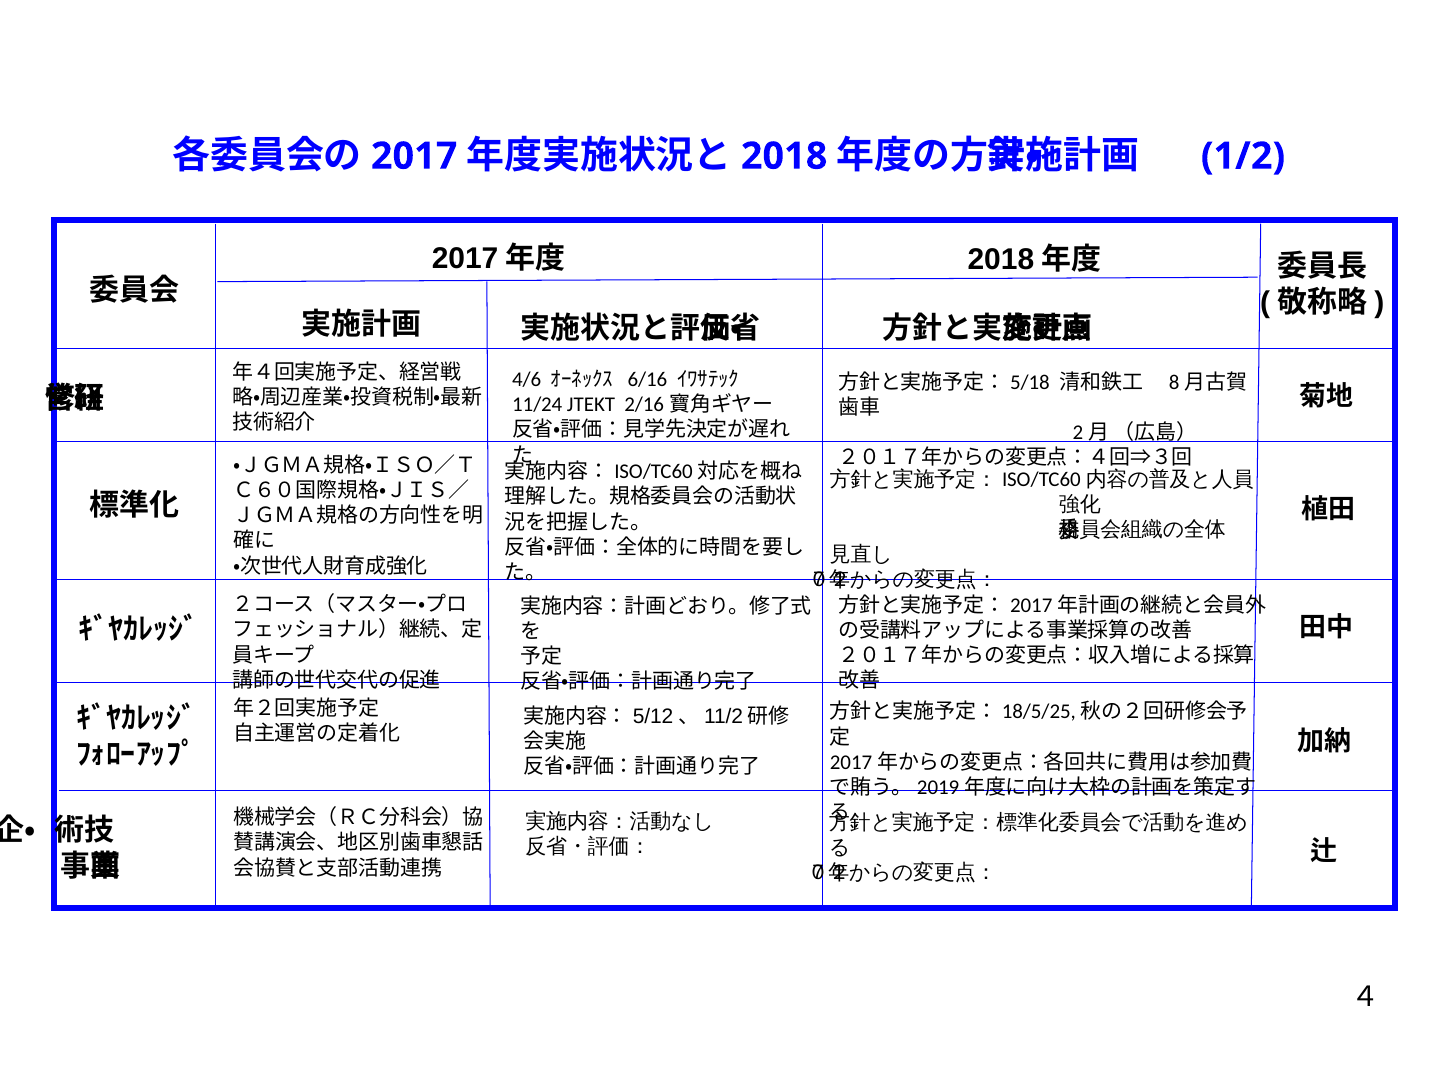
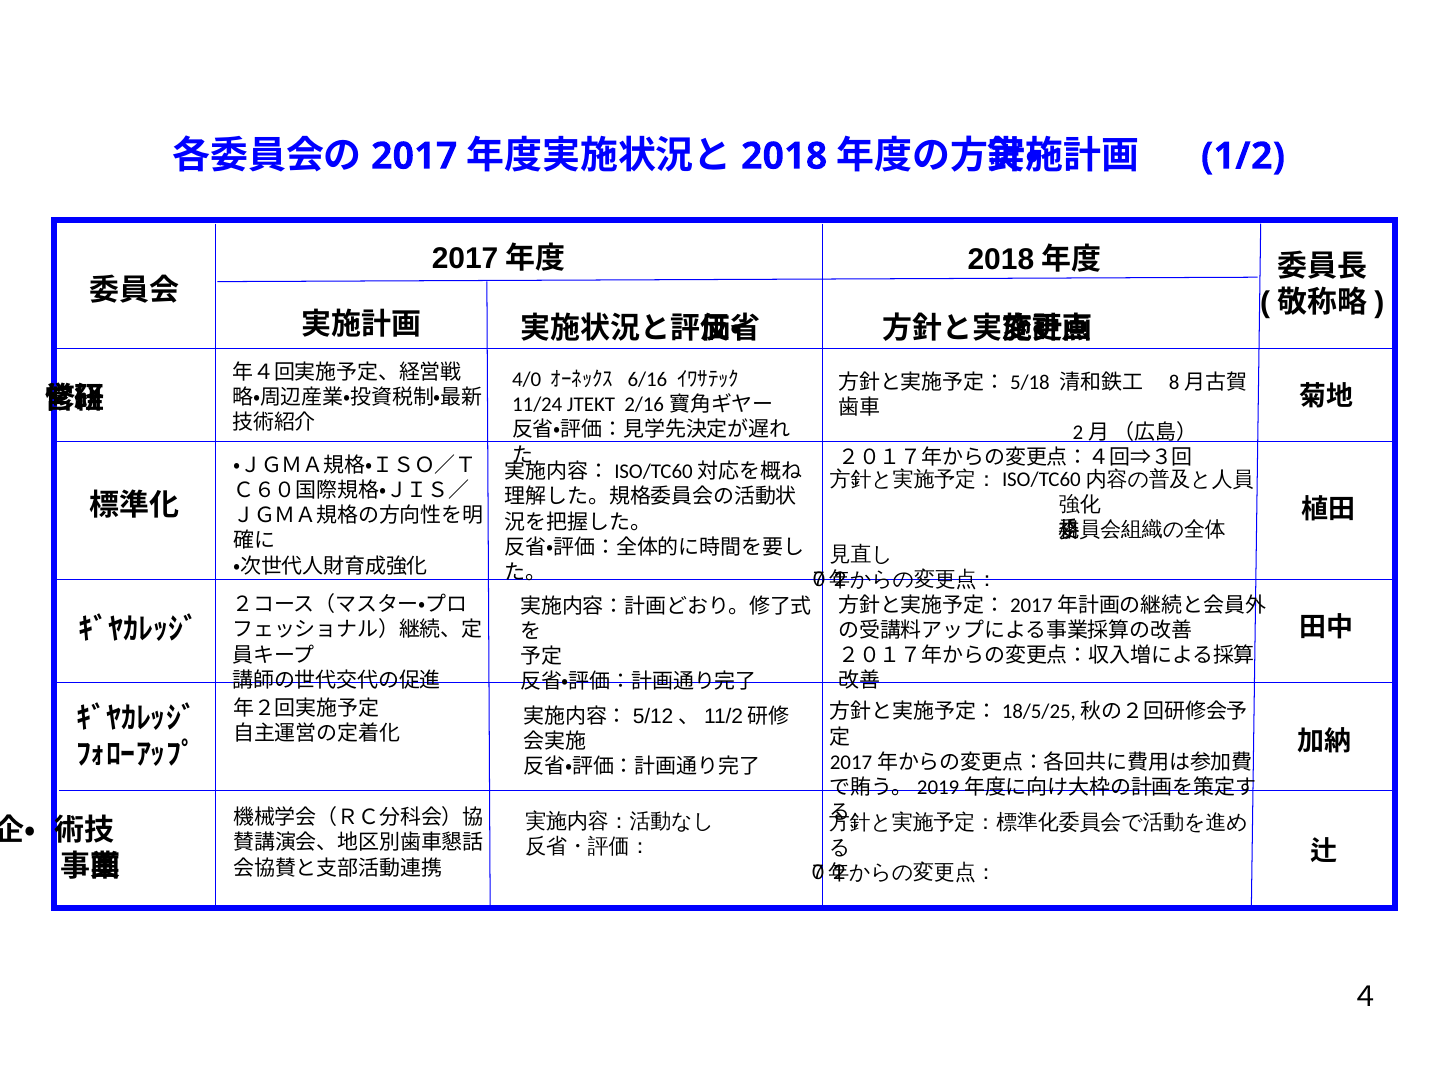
4/6: 4/6 -> 4/0 (527, 380)
